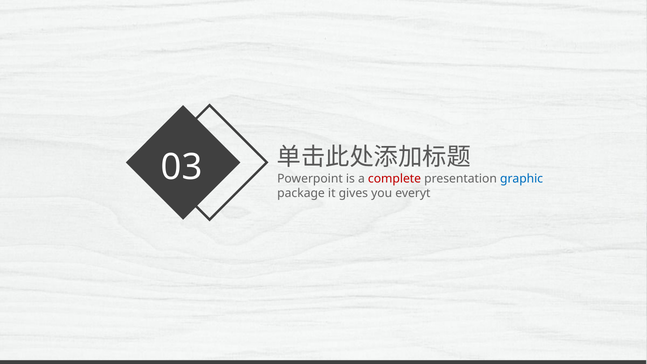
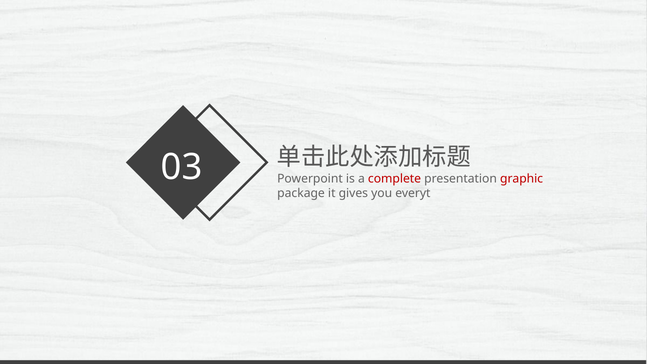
graphic colour: blue -> red (522, 179)
